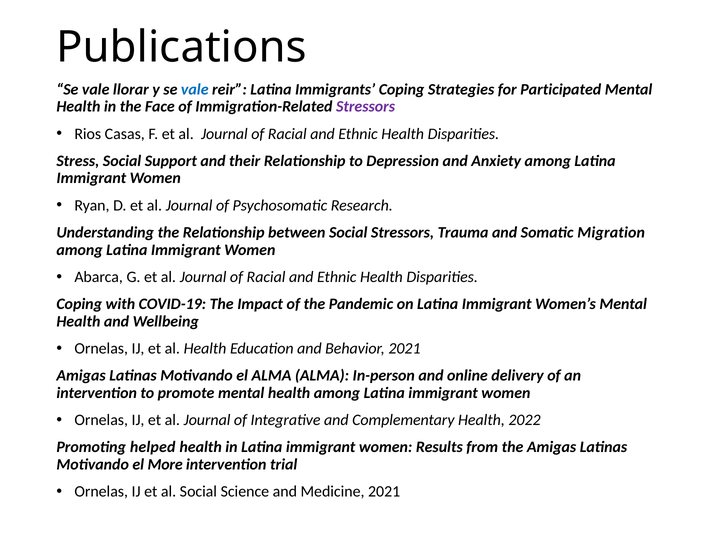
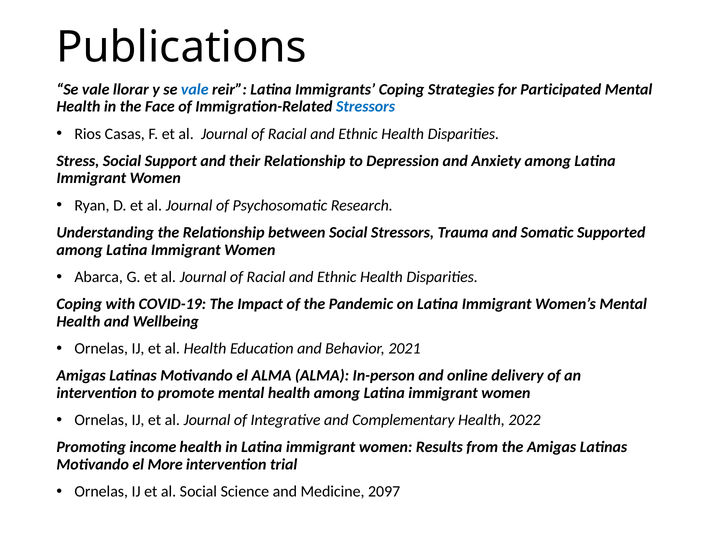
Stressors colour: purple -> blue (366, 107)
Migration: Migration -> Supported (611, 232)
helped: helped -> income (153, 447)
Medicine 2021: 2021 -> 2097 (384, 491)
